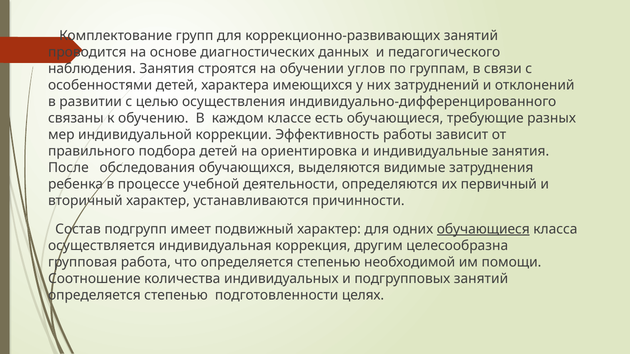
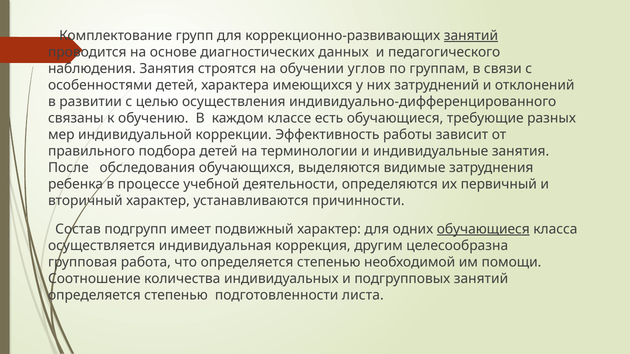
занятий underline: none -> present (471, 36)
ориентировка: ориентировка -> терминологии (309, 151)
целях: целях -> листа (363, 295)
